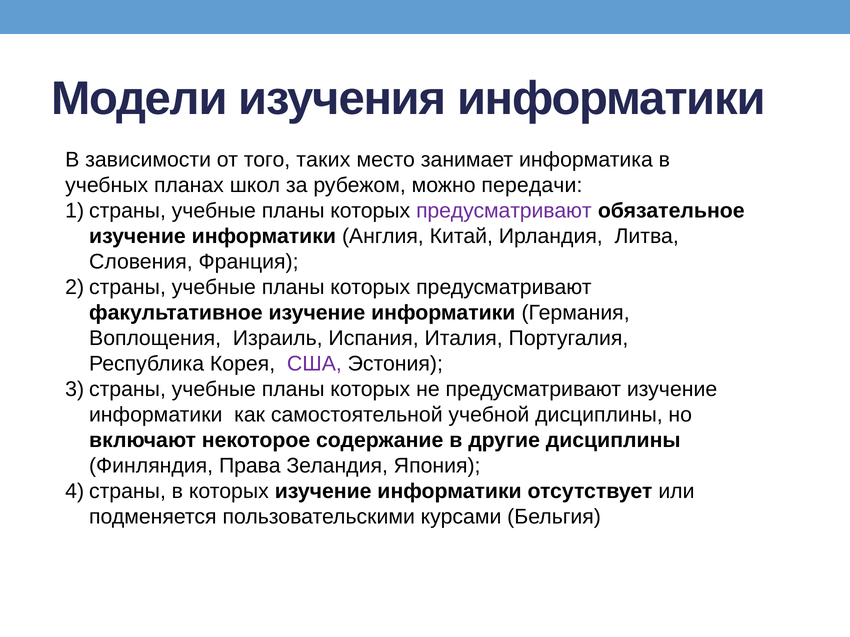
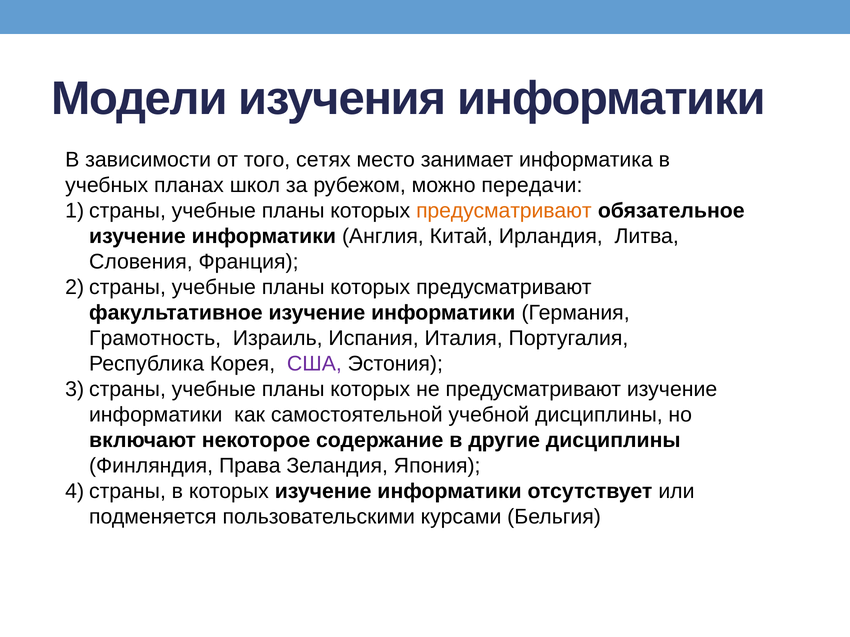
таких: таких -> сетях (323, 160)
предусматривают colour: purple -> orange (504, 211)
Воплощения: Воплощения -> Грамотность (155, 339)
